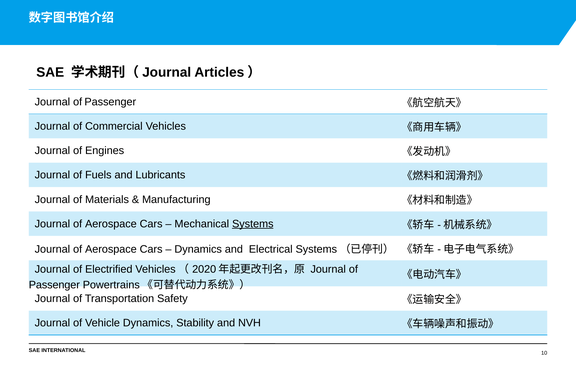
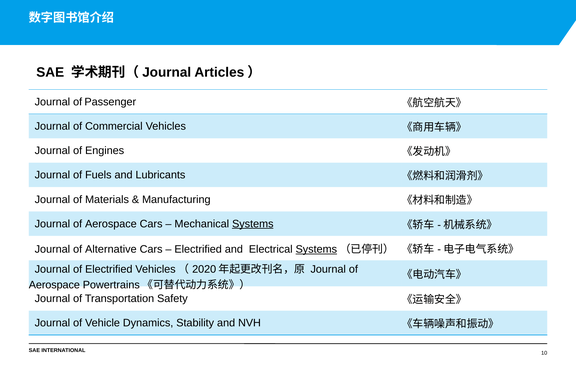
Aerospace: Aerospace -> Alternative (111, 249)
Dynamics: Dynamics -> Electrified (198, 249)
Systems underline: none -> present (316, 249)
Passenger: Passenger -> Aerospace (54, 285)
